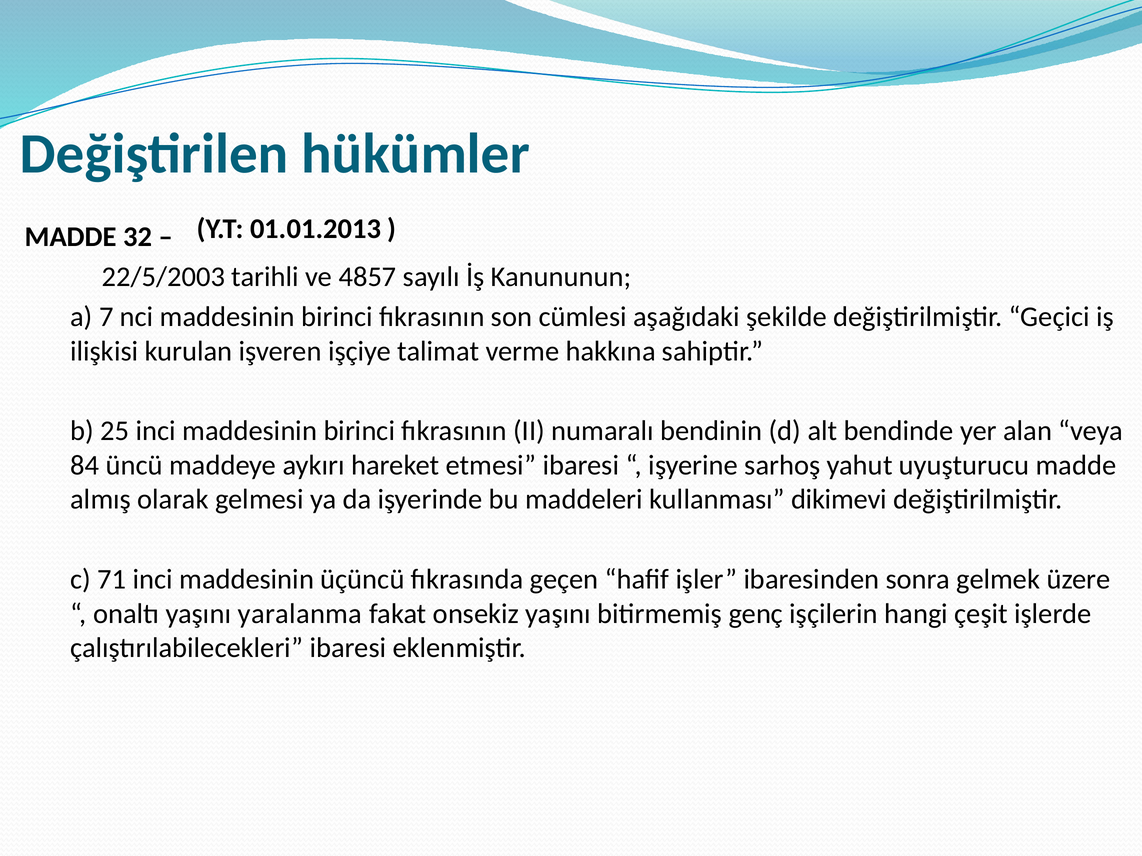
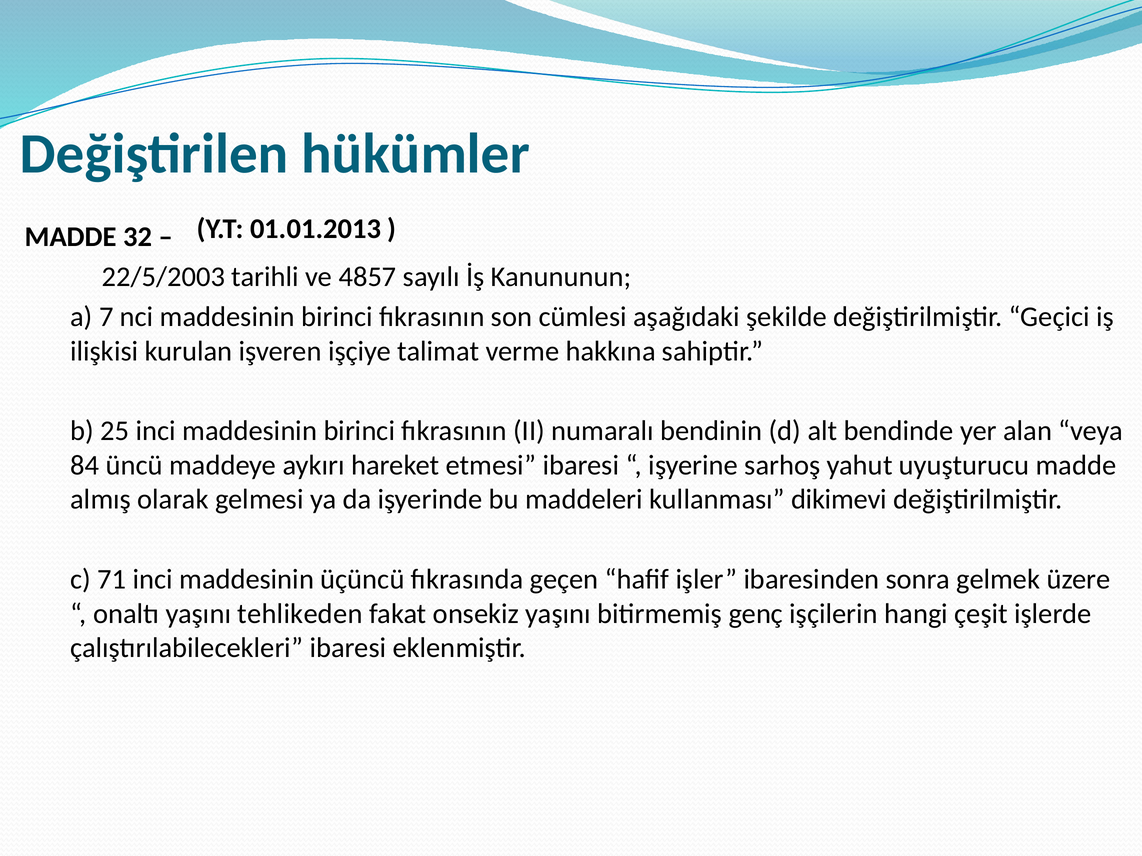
yaralanma: yaralanma -> tehlikeden (300, 614)
